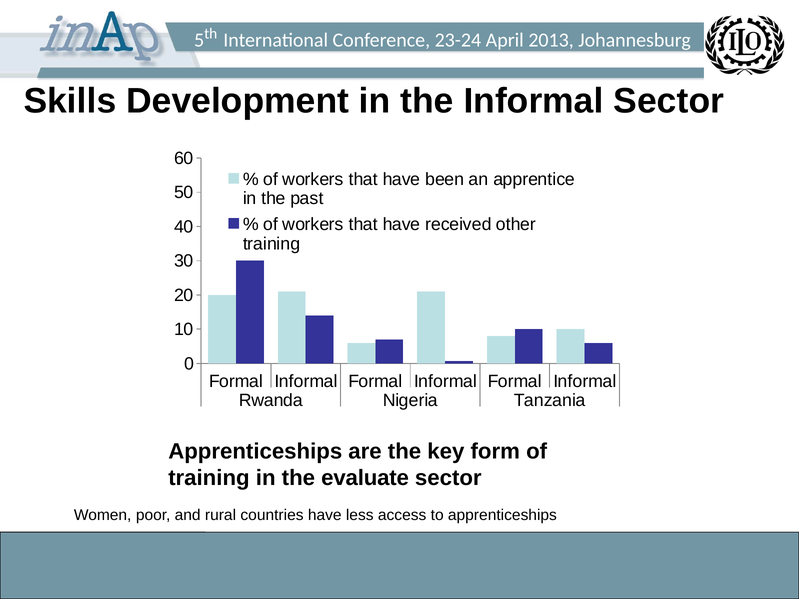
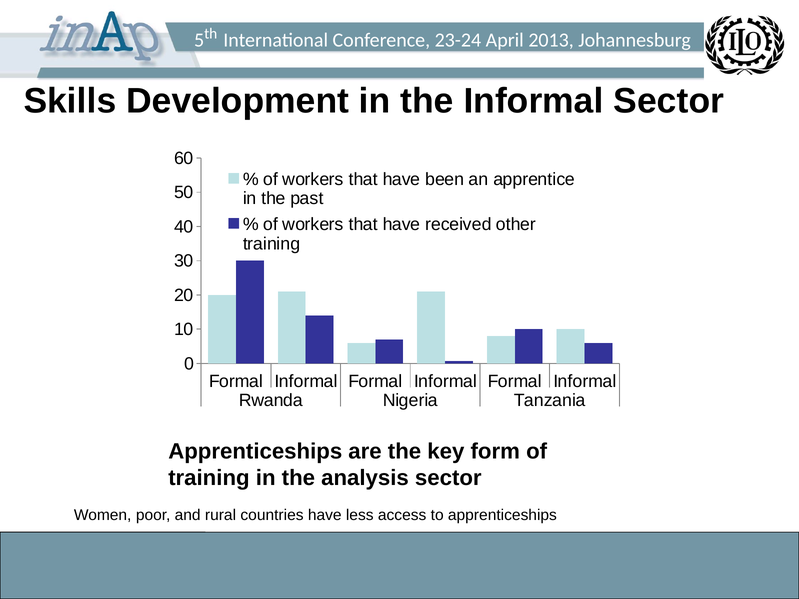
evaluate: evaluate -> analysis (365, 478)
